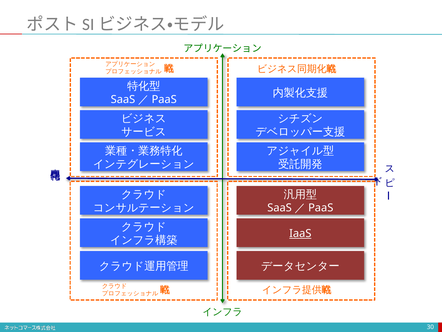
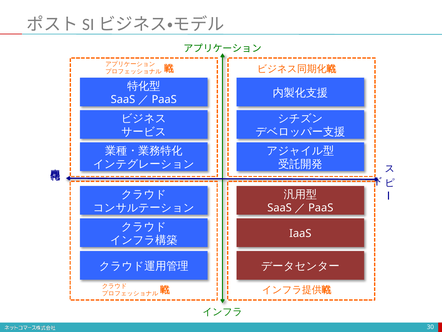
IaaS underline: present -> none (300, 233)
